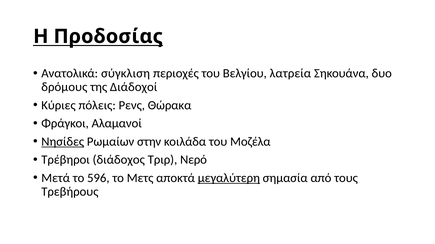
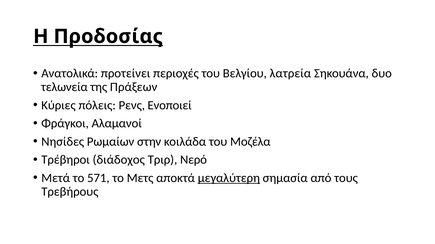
σύγκλιση: σύγκλιση -> προτείνει (126, 74)
δρόμους: δρόμους -> τελωνεία (64, 87)
Διάδοχοί: Διάδοχοί -> Πράξεων (134, 87)
Θώρακα: Θώρακα -> Ενοποιεί (170, 105)
Νησίδες underline: present -> none (63, 142)
596: 596 -> 571 (98, 178)
